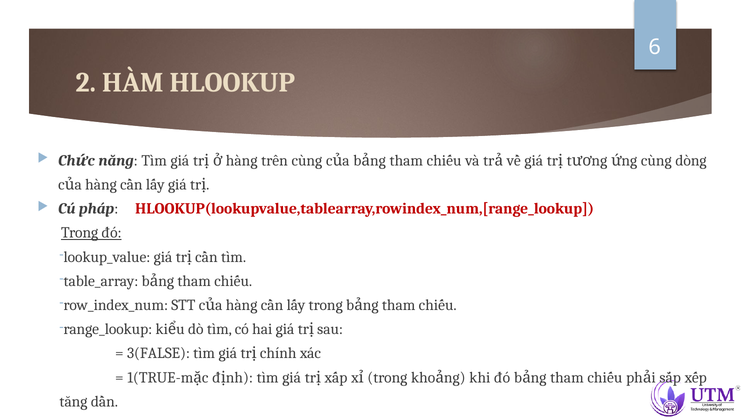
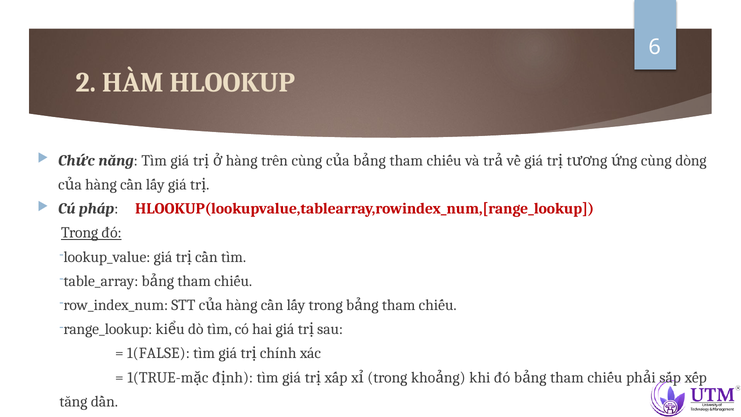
3(FALSE: 3(FALSE -> 1(FALSE (158, 353)
